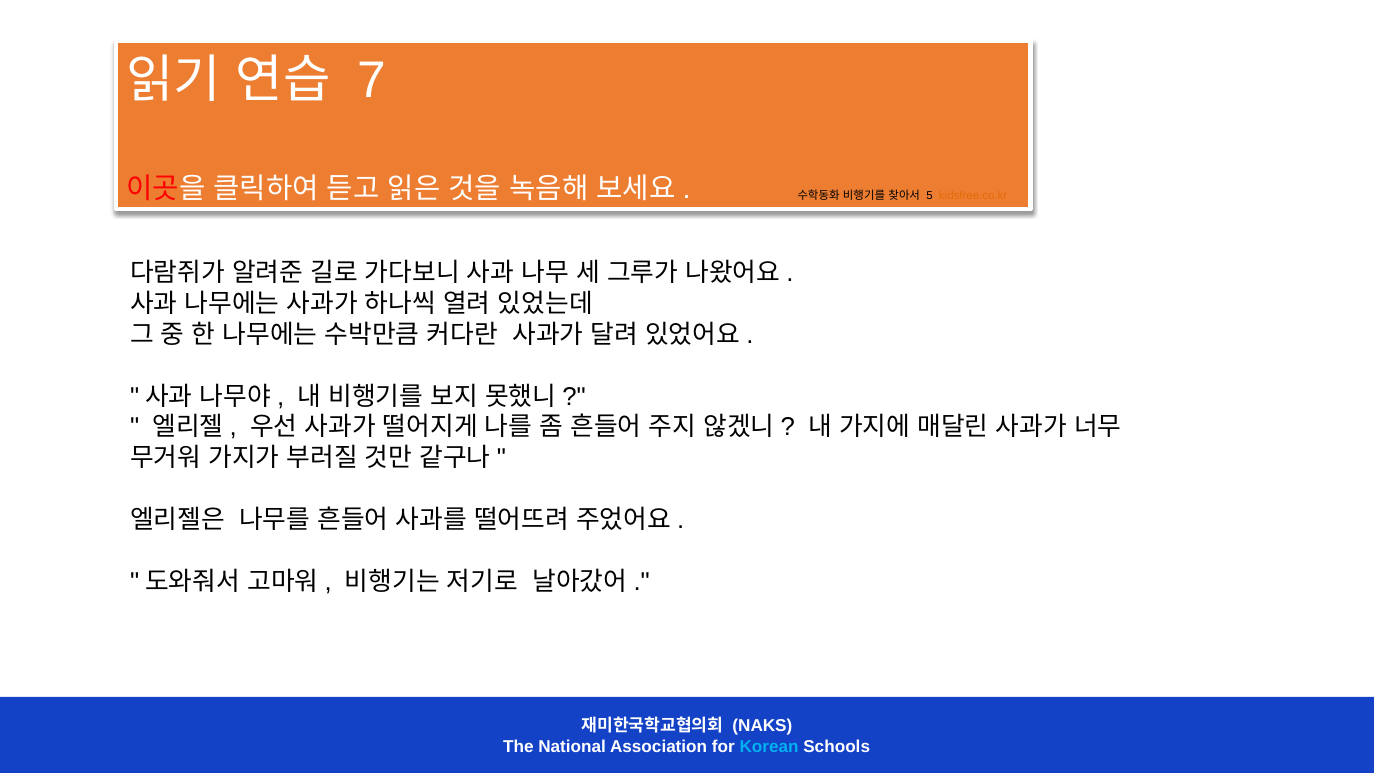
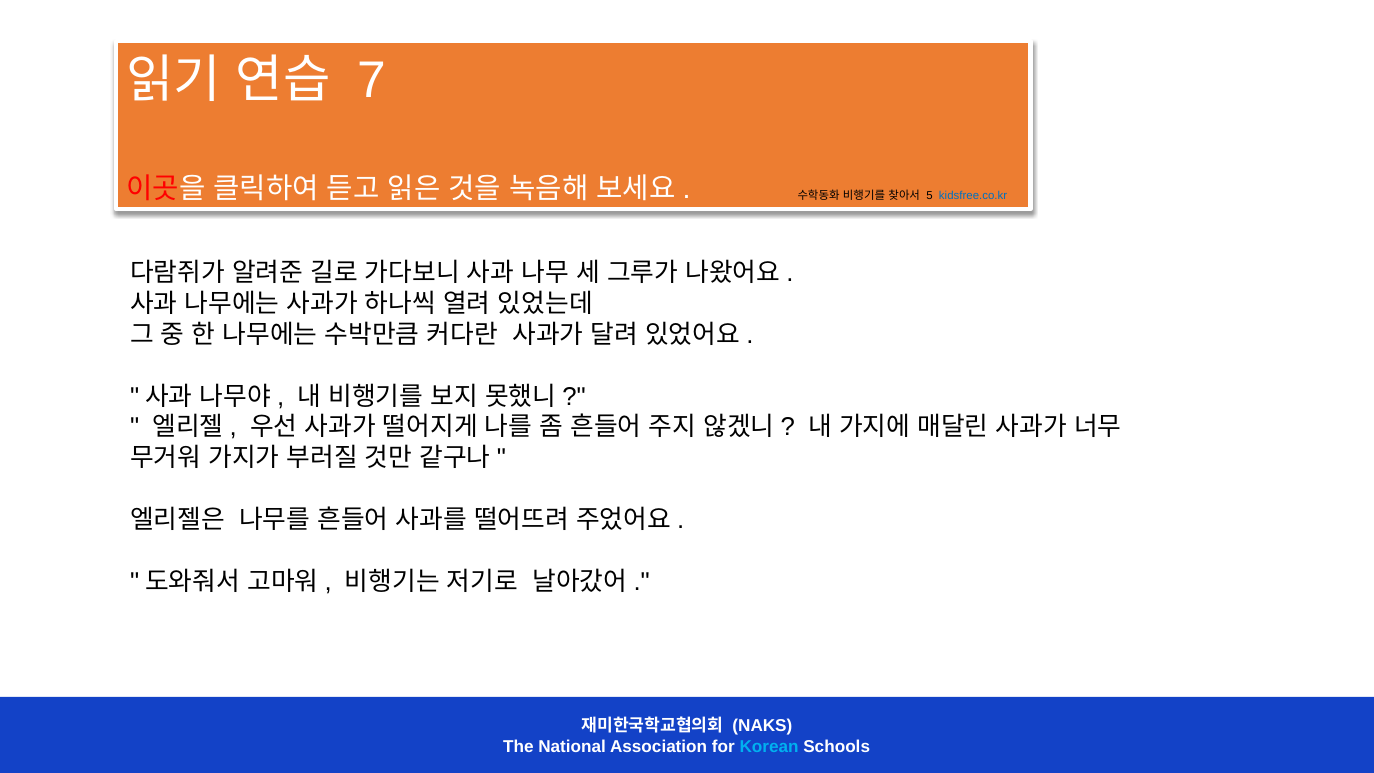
kidsfree.co.kr colour: orange -> blue (973, 196)
